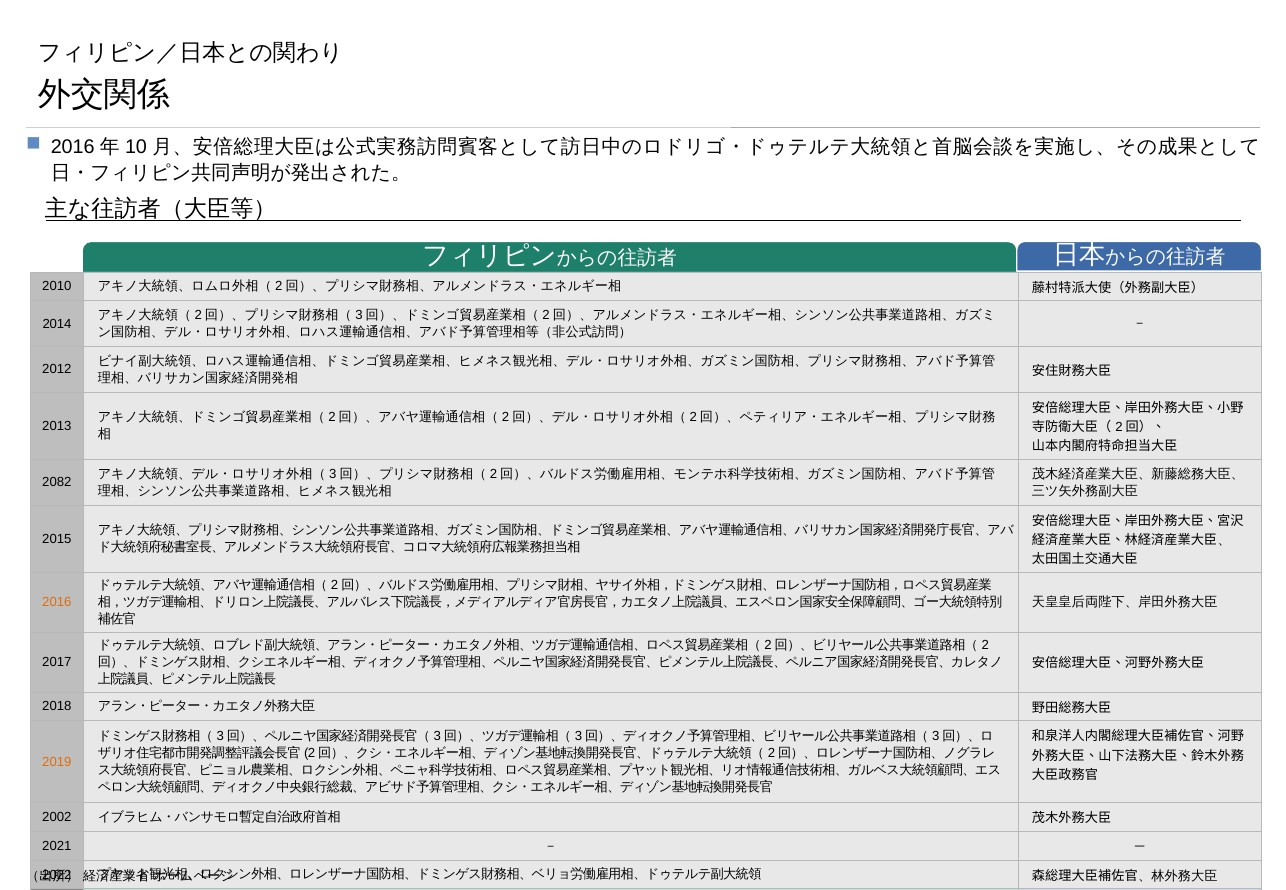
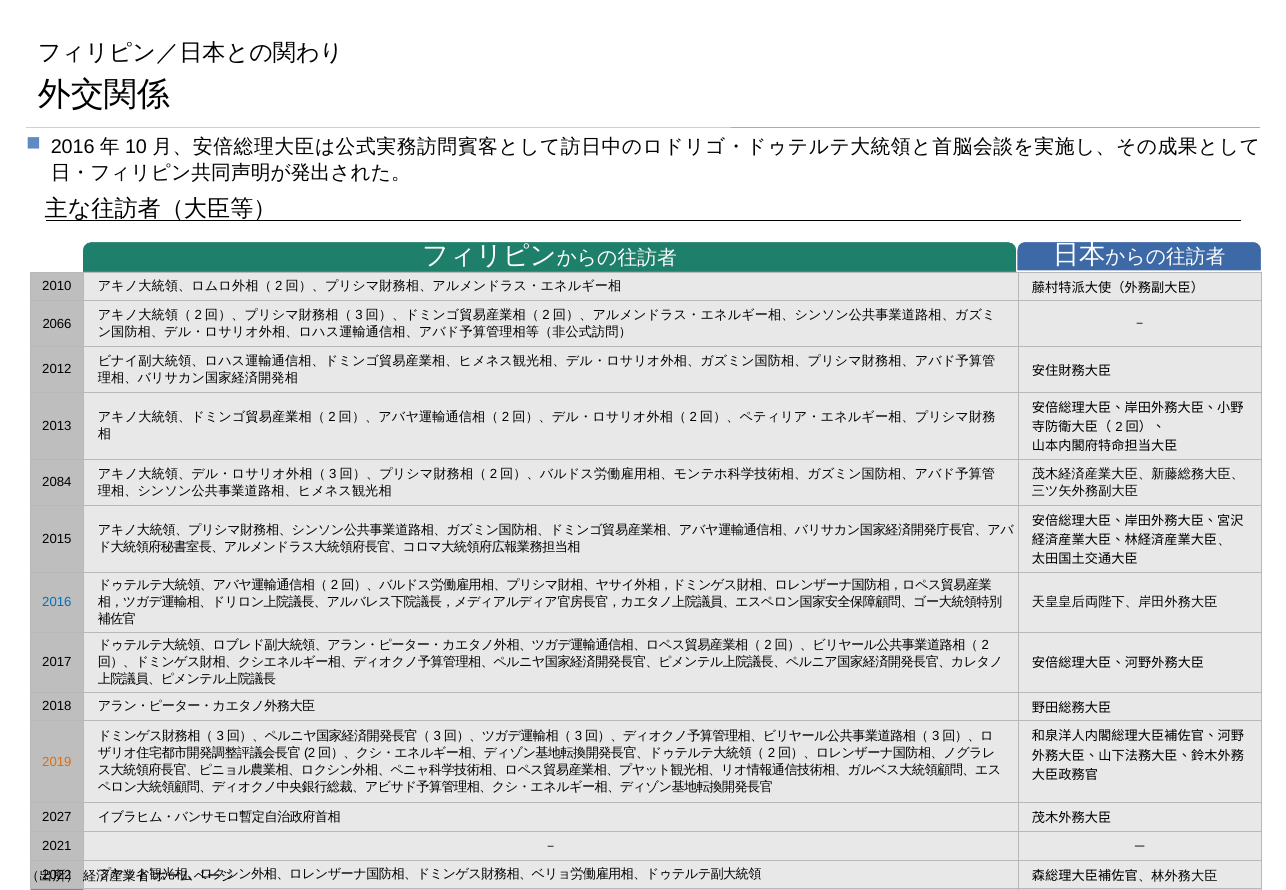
2014: 2014 -> 2066 (57, 324)
2082: 2082 -> 2084 (57, 483)
2016 colour: orange -> blue (57, 603)
2002: 2002 -> 2027 (57, 818)
